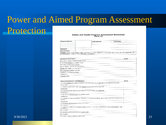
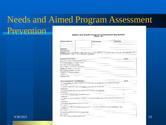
Power: Power -> Needs (19, 19)
Protection: Protection -> Prevention (27, 30)
